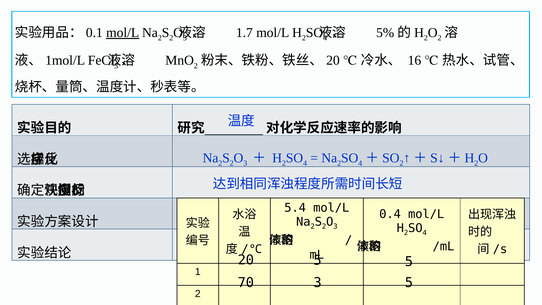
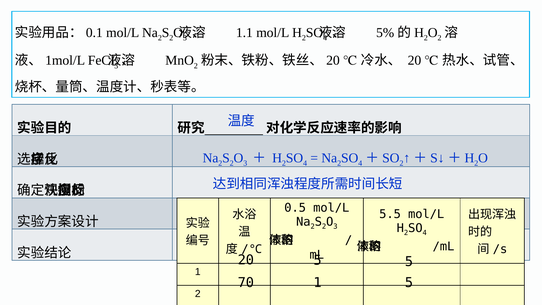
mol/L underline: present -> none (123, 33)
1.7: 1.7 -> 1.1 (244, 33)
16: 16 -> 20 (414, 60)
5.4: 5.4 -> 0.5 (295, 208)
0.4: 0.4 -> 5.5 (390, 214)
70 3: 3 -> 1 (317, 283)
